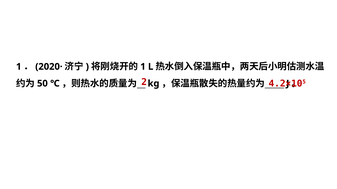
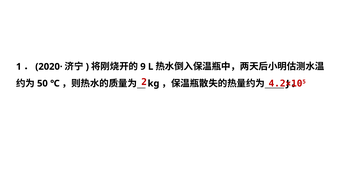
1: 1 -> 9 (143, 67)
